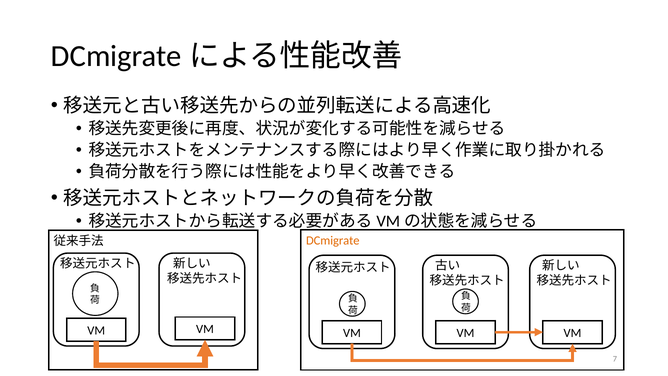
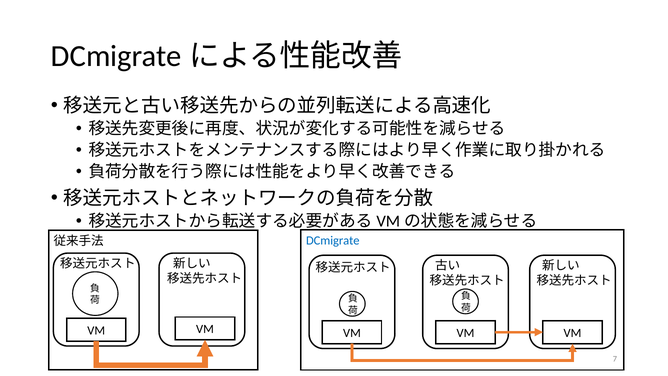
DCmigrate colour: orange -> blue (333, 241)
